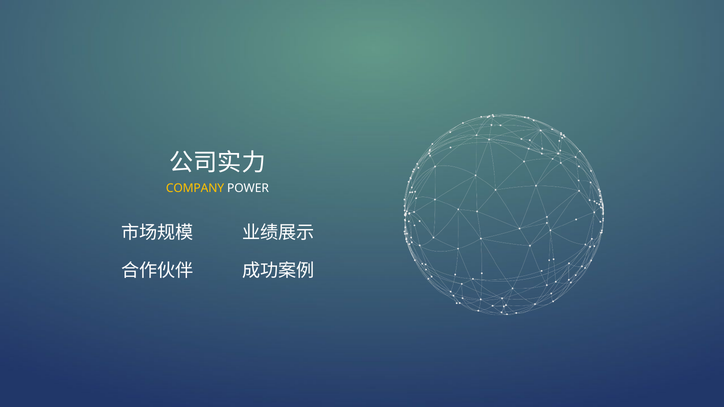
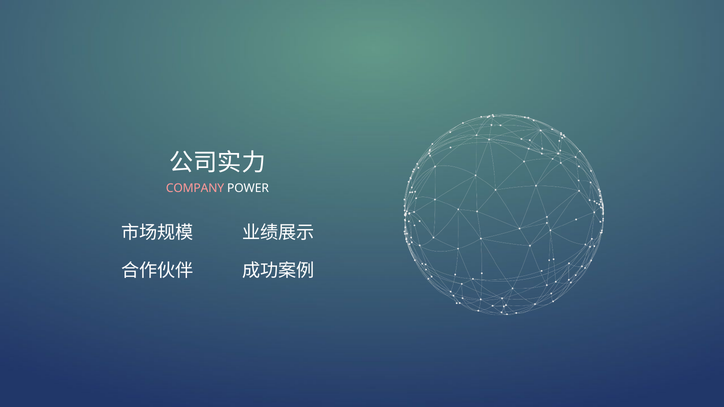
COMPANY colour: yellow -> pink (195, 188)
